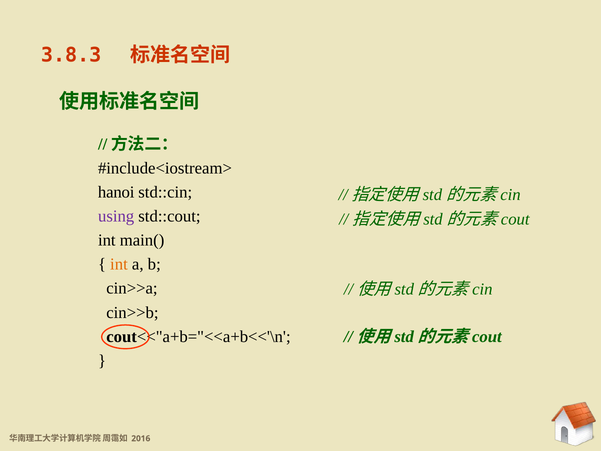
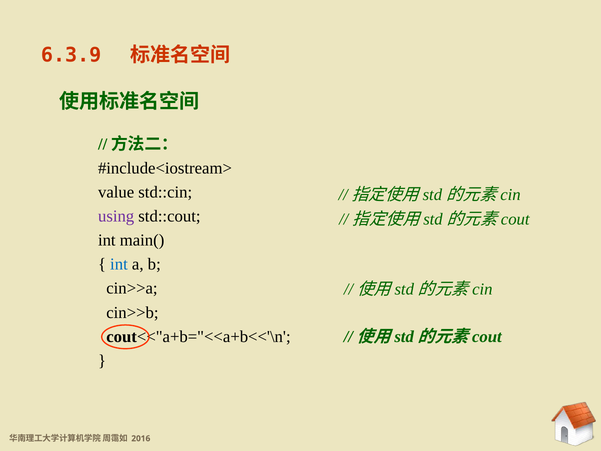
3.8.3: 3.8.3 -> 6.3.9 (71, 55)
hanoi: hanoi -> value (116, 192)
int colour: orange -> blue (119, 264)
